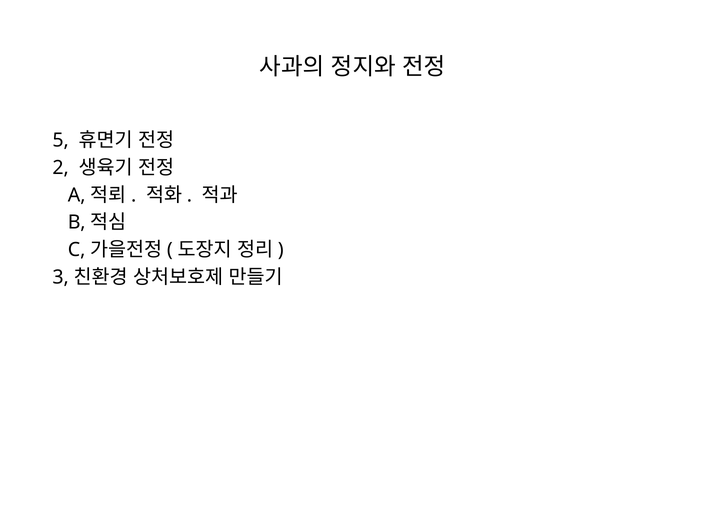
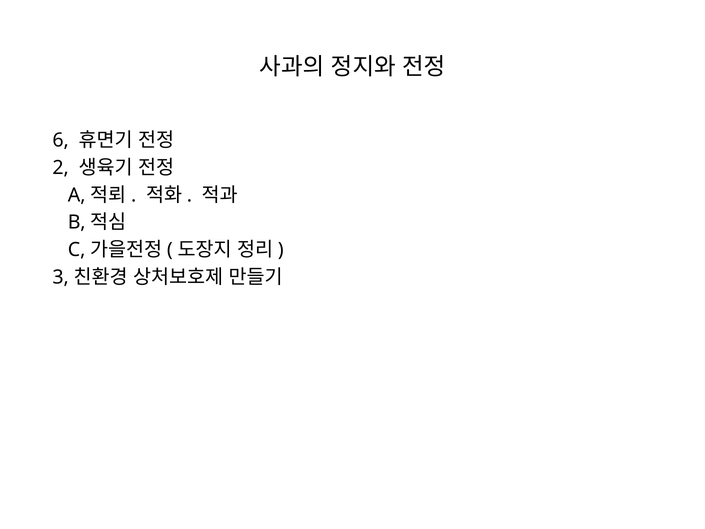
5: 5 -> 6 (61, 140)
